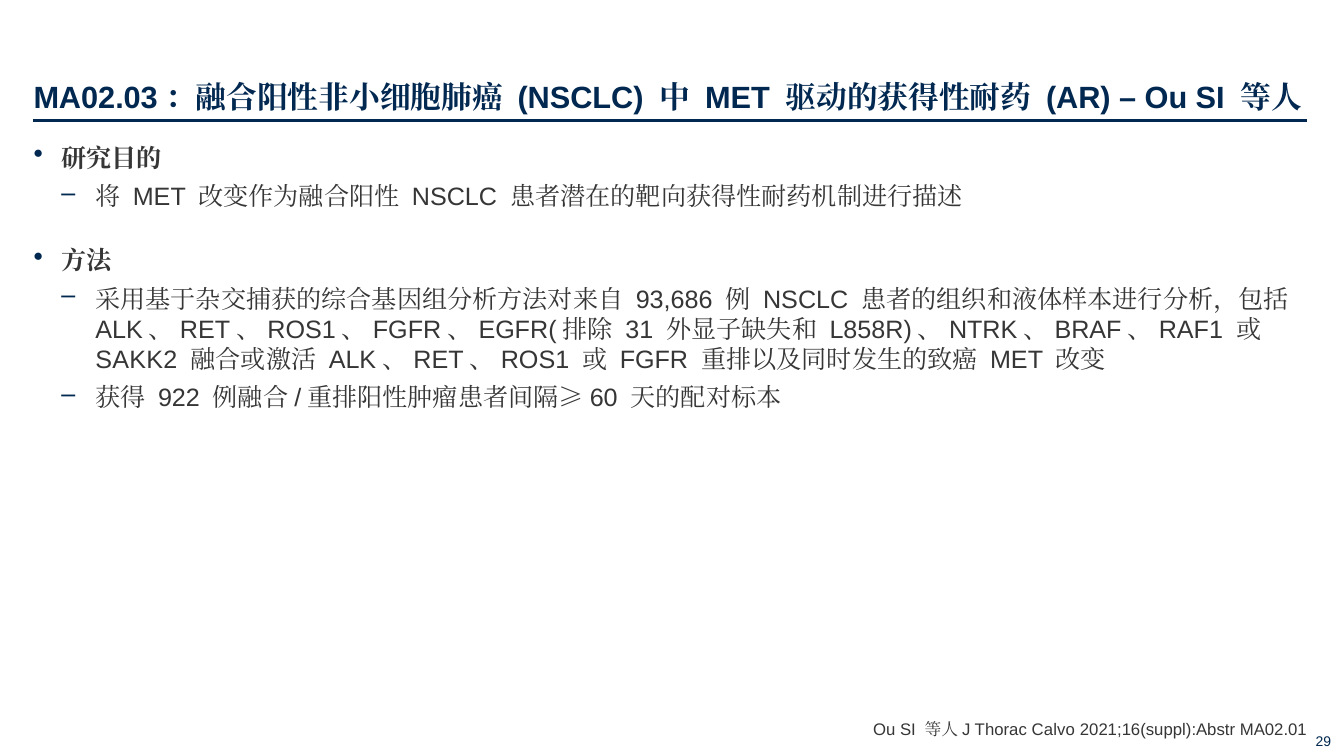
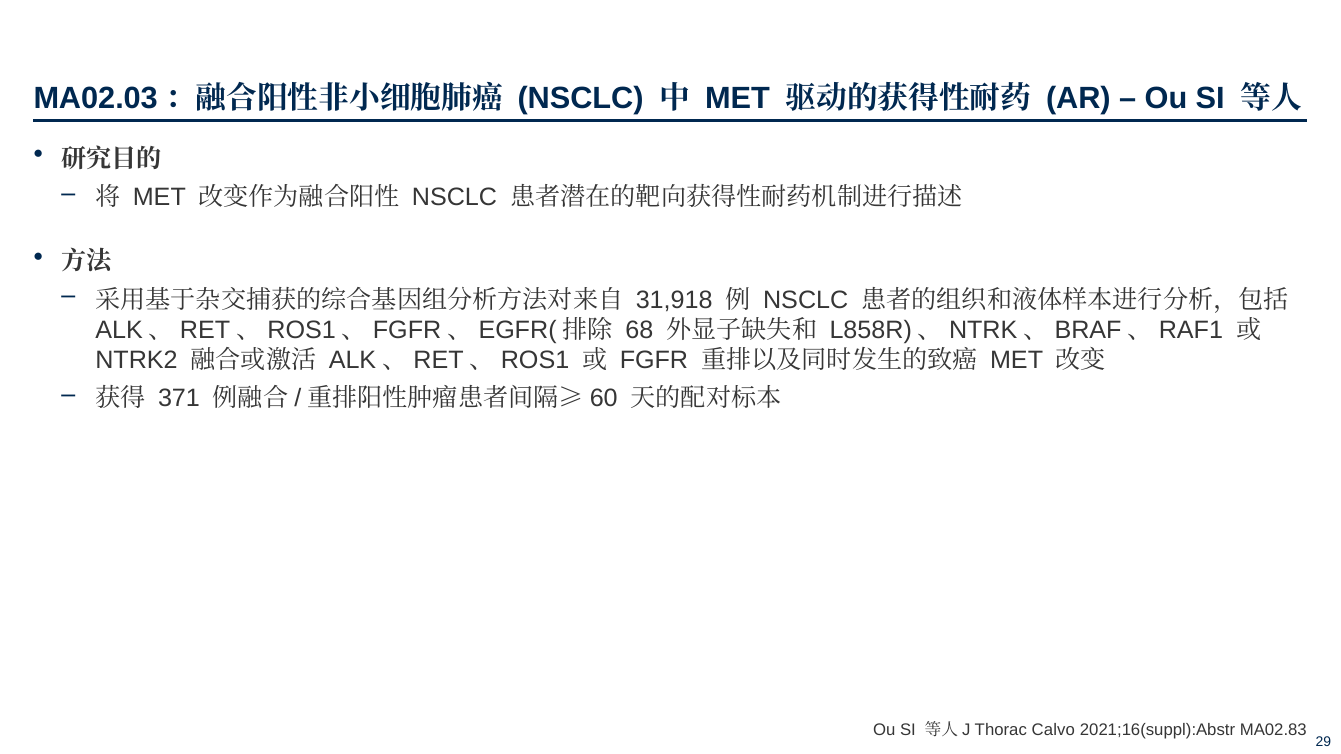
93,686: 93,686 -> 31,918 (674, 300)
31: 31 -> 68 (639, 330)
SAKK2: SAKK2 -> NTRK2 (137, 360)
922: 922 -> 371 (179, 399)
MA02.01: MA02.01 -> MA02.83 (1273, 730)
